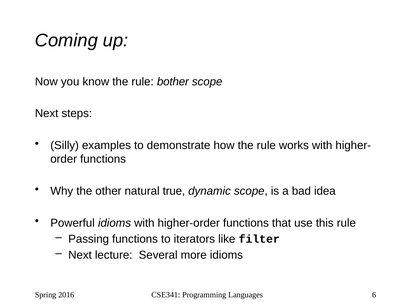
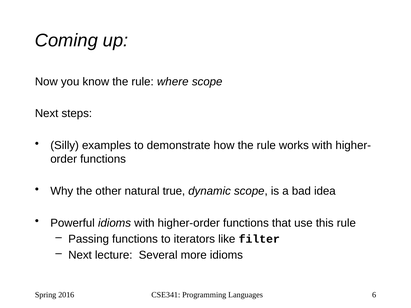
bother: bother -> where (173, 82)
